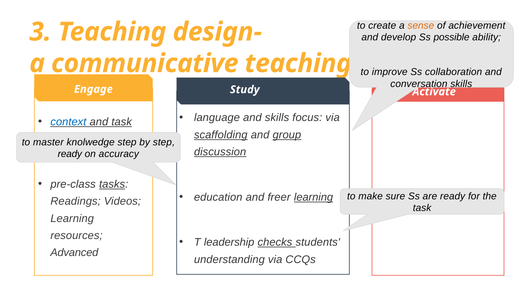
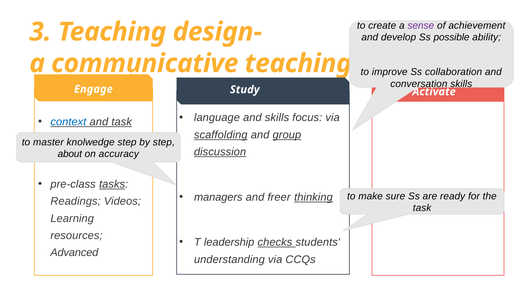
sense colour: orange -> purple (421, 26)
ready: ready -> about (70, 154)
education: education -> managers (218, 197)
freer learning: learning -> thinking (313, 197)
